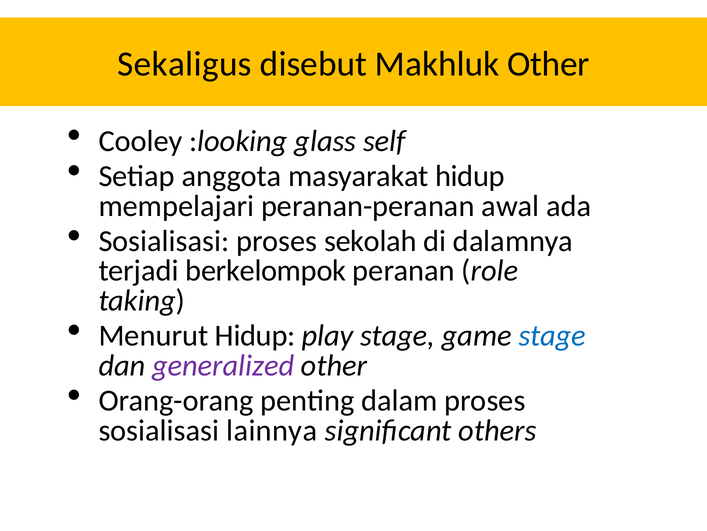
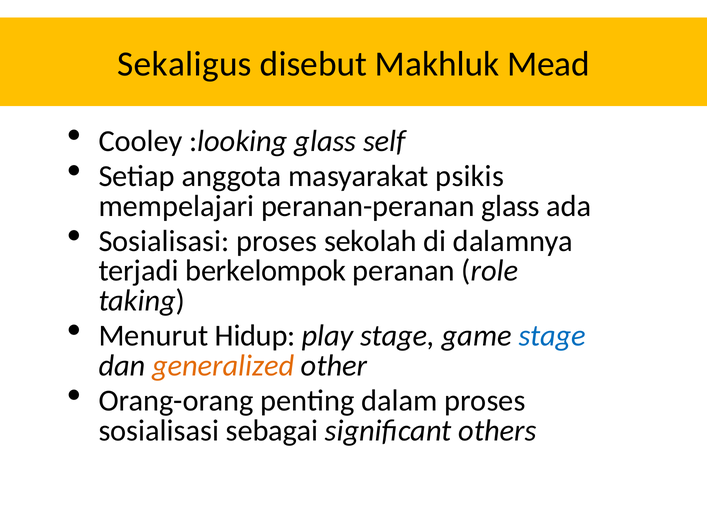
Makhluk Other: Other -> Mead (548, 64)
masyarakat hidup: hidup -> psikis (470, 176)
peranan-peranan awal: awal -> glass (511, 206)
generalized colour: purple -> orange (223, 365)
lainnya: lainnya -> sebagai (272, 430)
